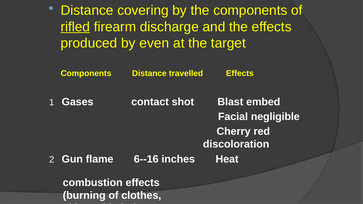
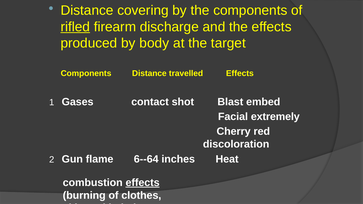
even: even -> body (154, 43)
negligible: negligible -> extremely (275, 117)
6--16: 6--16 -> 6--64 (146, 159)
effects underline: none -> present (143, 183)
